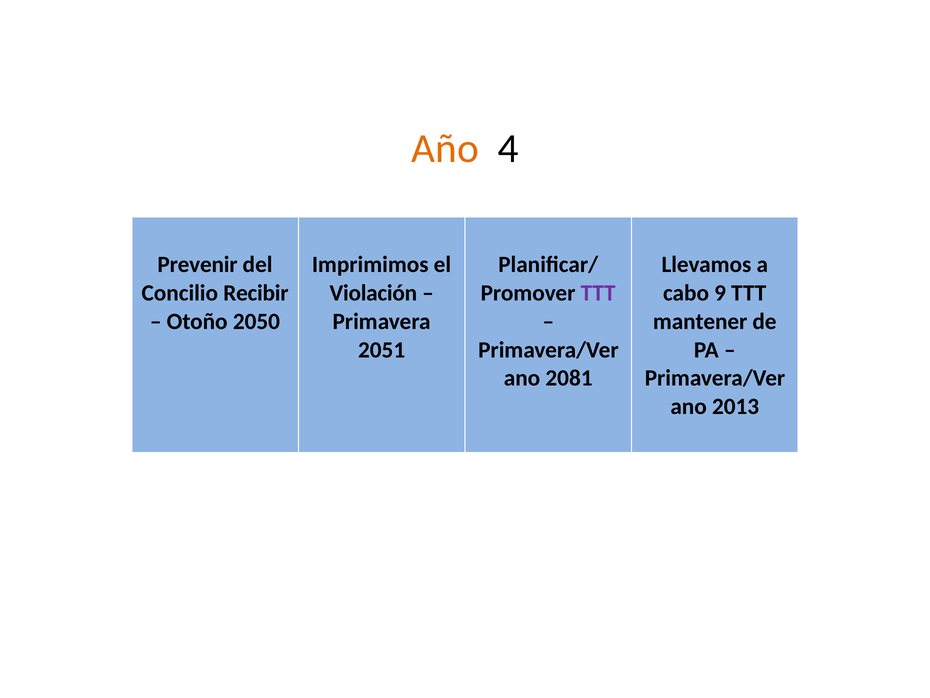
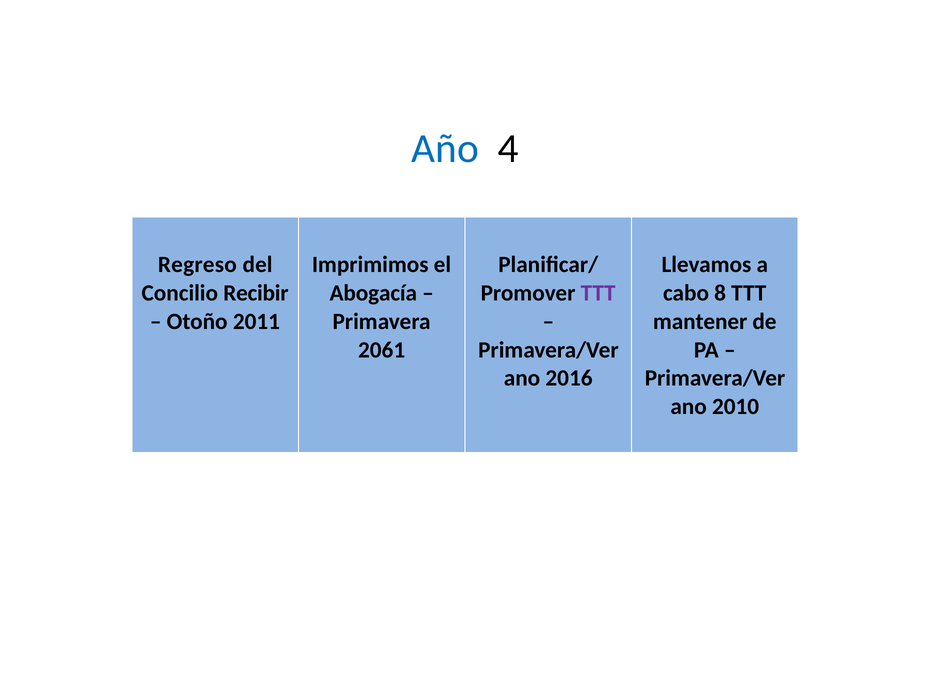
Año colour: orange -> blue (445, 149)
Prevenir: Prevenir -> Regreso (197, 265)
Violación: Violación -> Abogacía (373, 293)
9: 9 -> 8 (720, 293)
2050: 2050 -> 2011 (256, 321)
2051: 2051 -> 2061 (382, 350)
2081: 2081 -> 2016 (569, 378)
2013: 2013 -> 2010 (736, 406)
